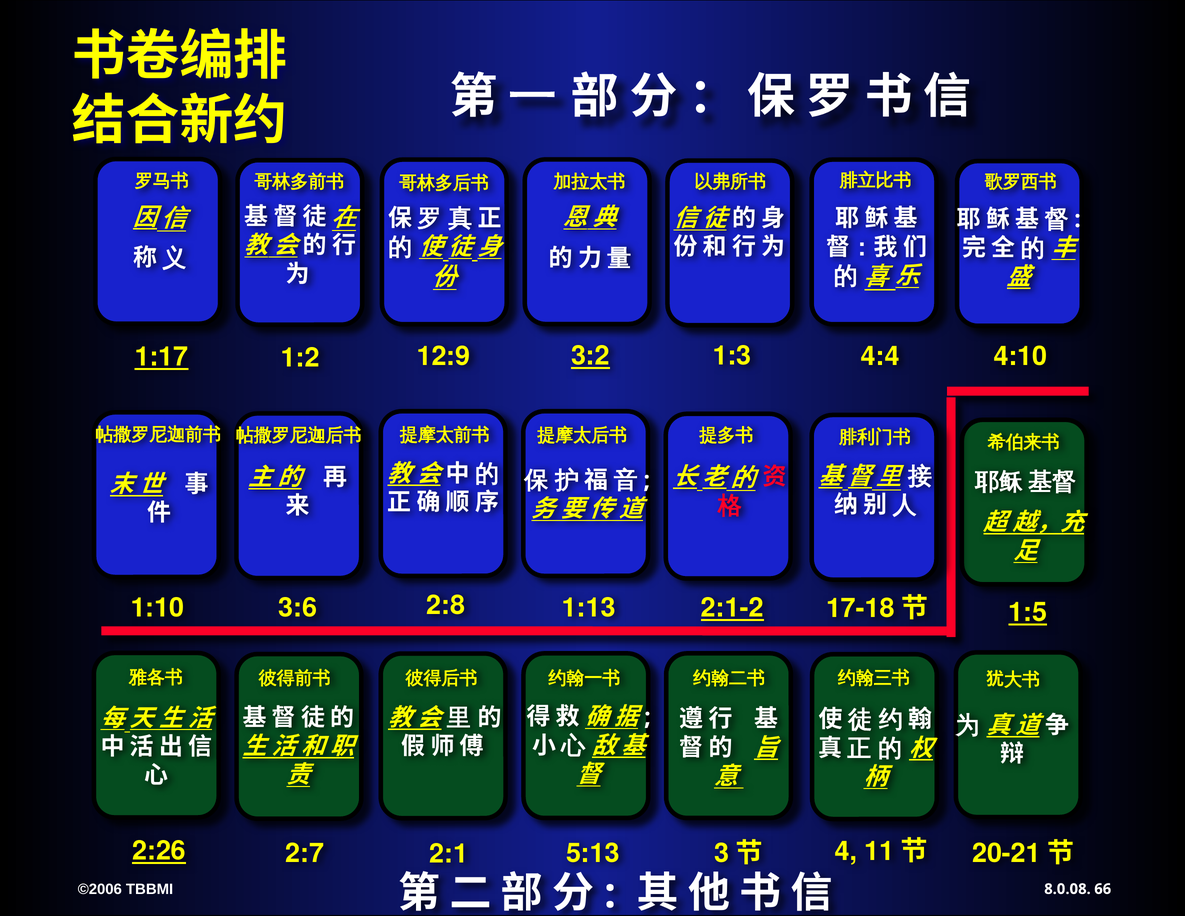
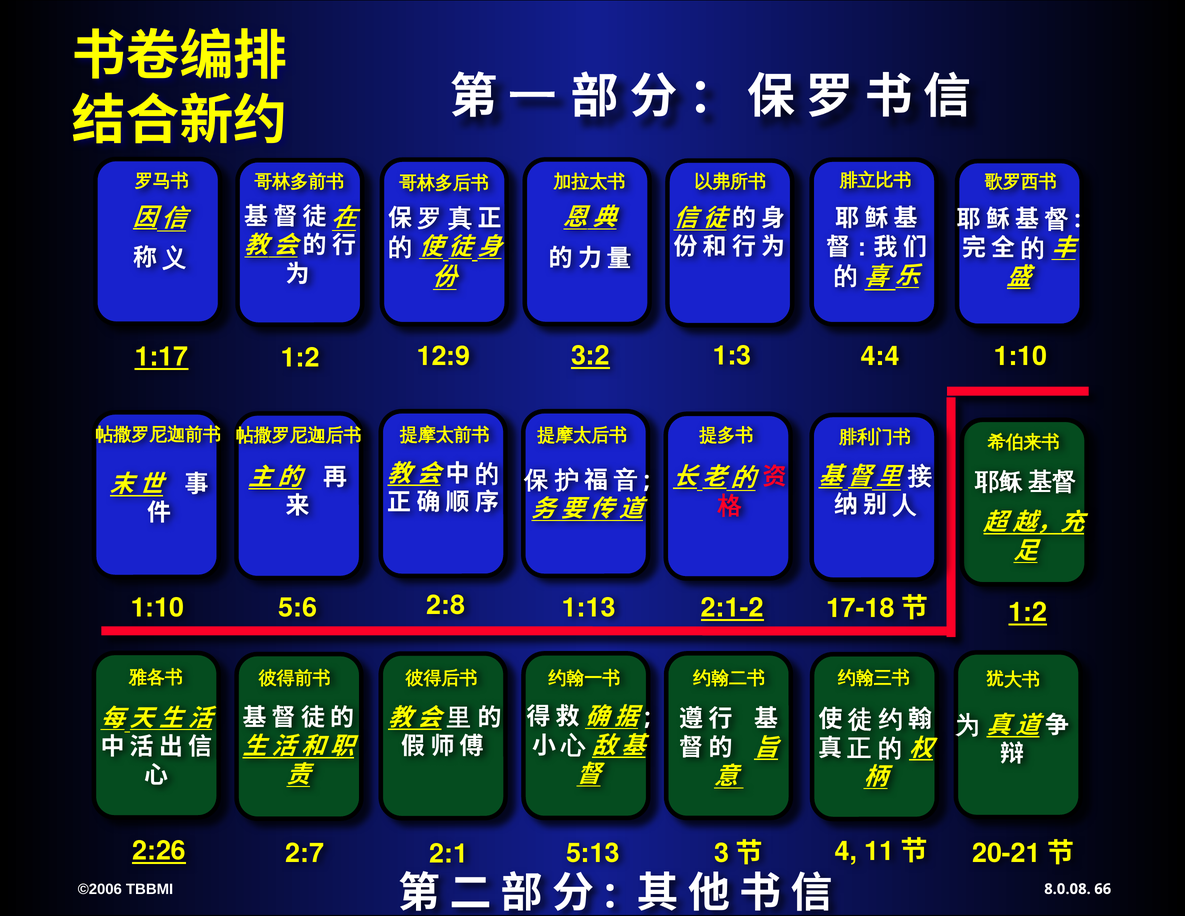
4:10: 4:10 -> 1:10 (1021, 356)
3:6: 3:6 -> 5:6 (298, 608)
1:5: 1:5 -> 1:2 (1028, 612)
